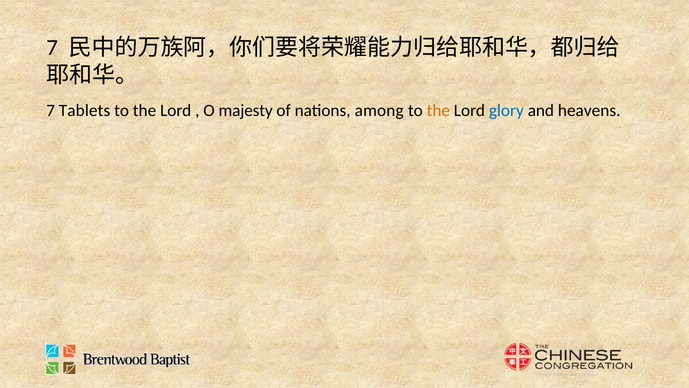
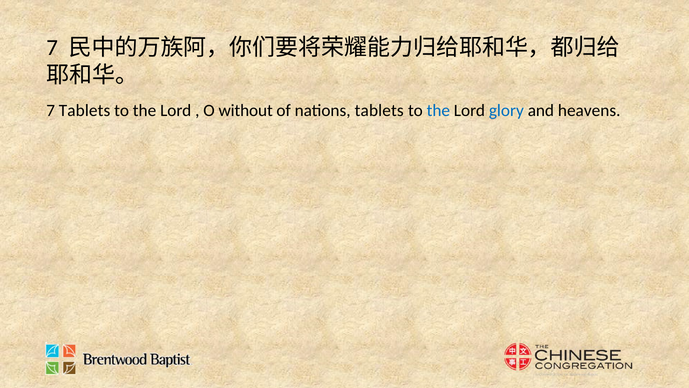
majesty: majesty -> without (246, 110)
nations among: among -> tablets (379, 110)
the colour: orange -> blue (438, 110)
